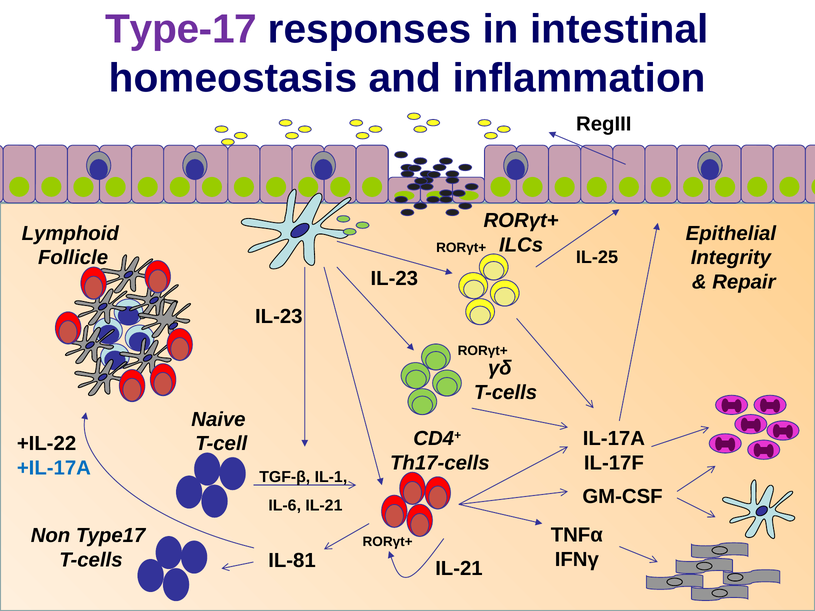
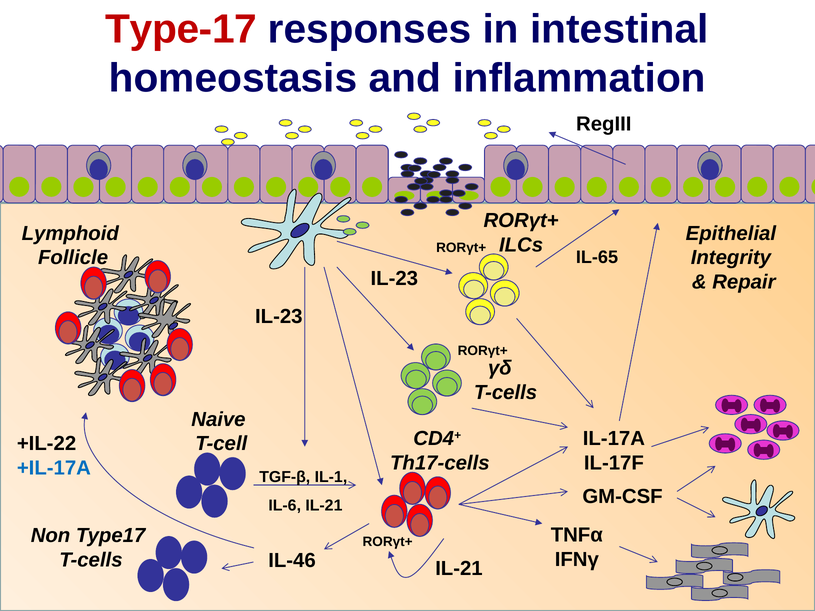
Type-17 colour: purple -> red (181, 29)
IL-25: IL-25 -> IL-65 (597, 258)
IL-81: IL-81 -> IL-46 (292, 561)
